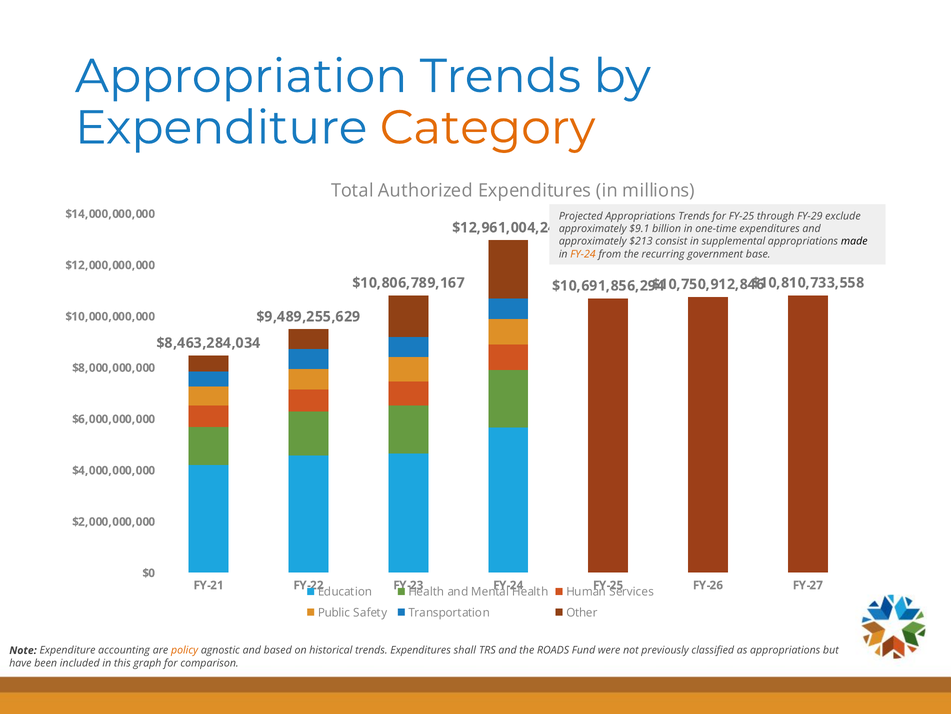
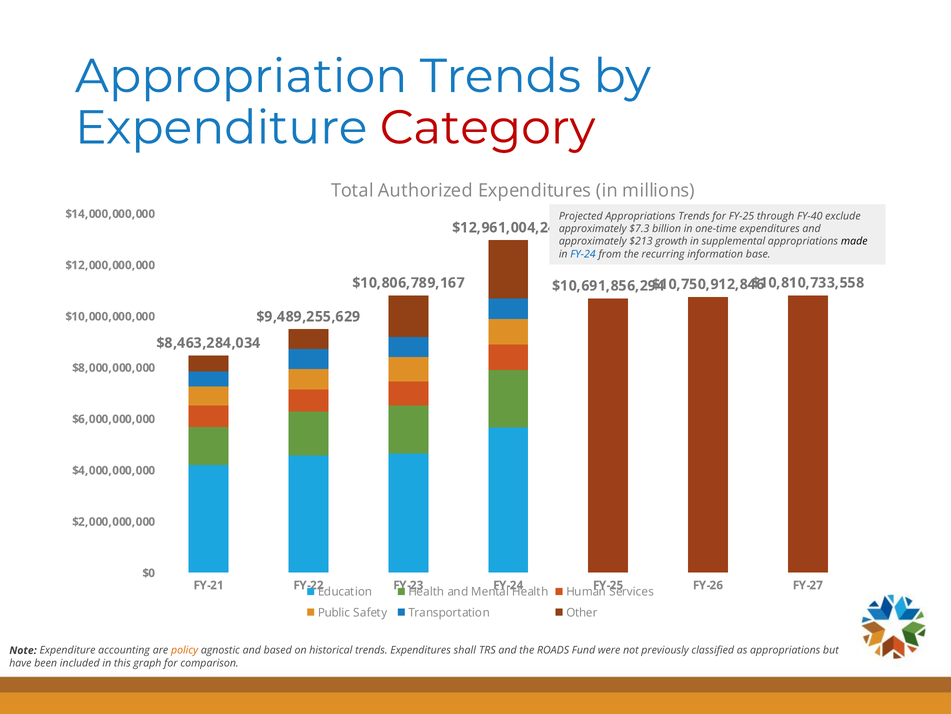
Category colour: orange -> red (488, 128)
FY-29: FY-29 -> FY-40 (810, 216)
$9.1: $9.1 -> $7.3 (639, 229)
consist: consist -> growth (671, 241)
FY-24 colour: orange -> blue (583, 254)
government: government -> information (715, 254)
